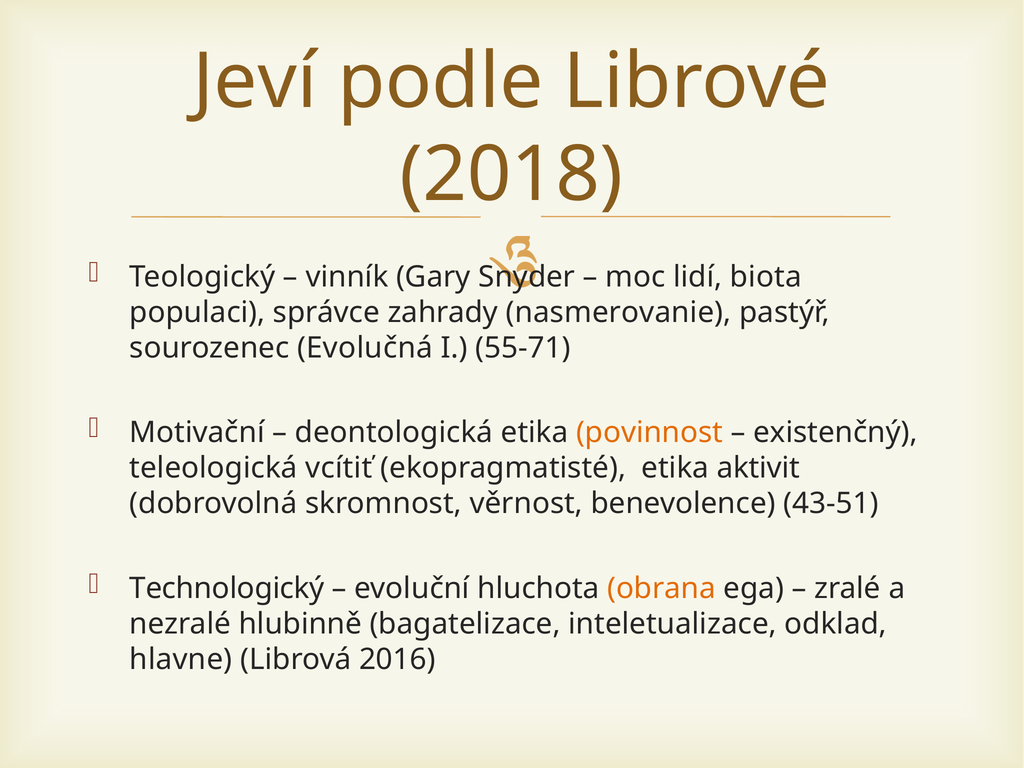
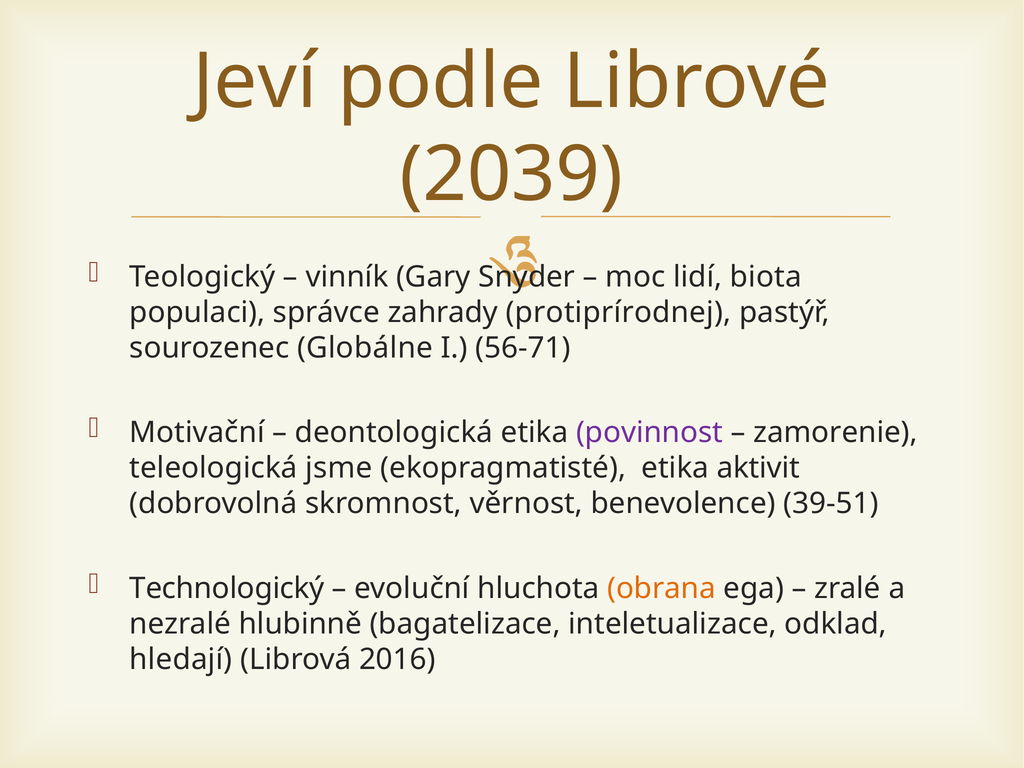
2018: 2018 -> 2039 (511, 175)
nasmerovanie: nasmerovanie -> protiprírodnej (619, 312)
Evolučná: Evolučná -> Globálne (365, 348)
55-71: 55-71 -> 56-71 (523, 348)
povinnost colour: orange -> purple (650, 432)
existenčný: existenčný -> zamorenie (835, 432)
vcítiť: vcítiť -> jsme (339, 468)
43-51: 43-51 -> 39-51 (831, 504)
hlavne: hlavne -> hledají (181, 659)
